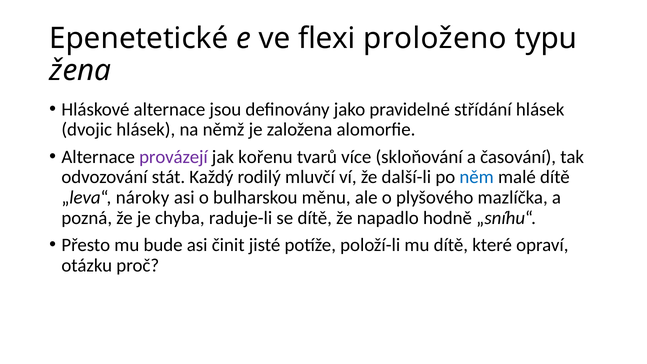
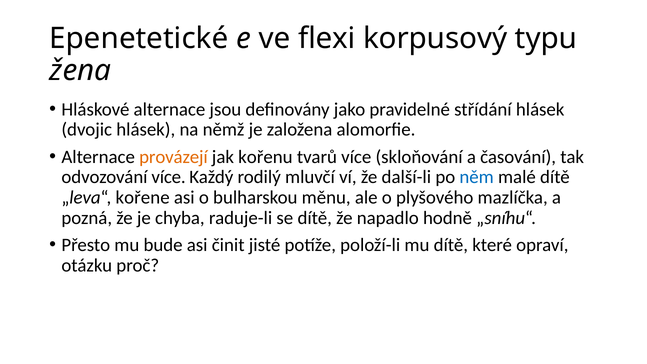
proloženo: proloženo -> korpusový (435, 38)
provázejí colour: purple -> orange (173, 157)
odvozování stát: stát -> více (169, 177)
nároky: nároky -> kořene (143, 197)
